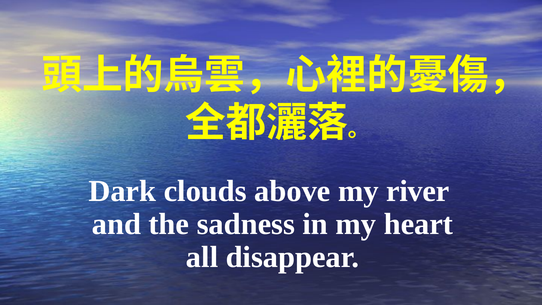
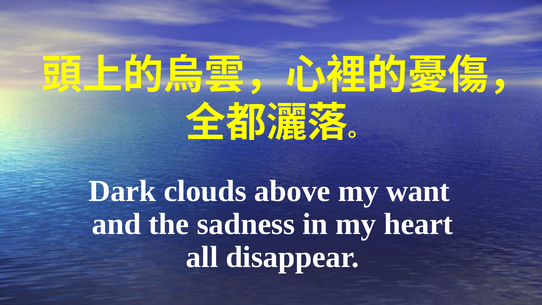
river: river -> want (418, 191)
